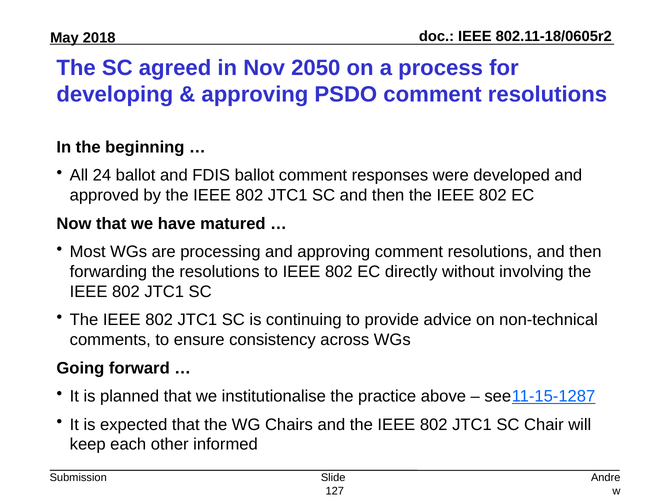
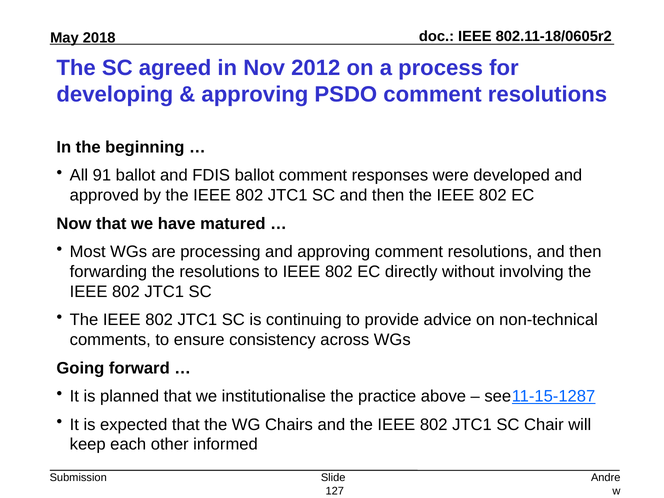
2050: 2050 -> 2012 (316, 68)
24: 24 -> 91 (102, 176)
